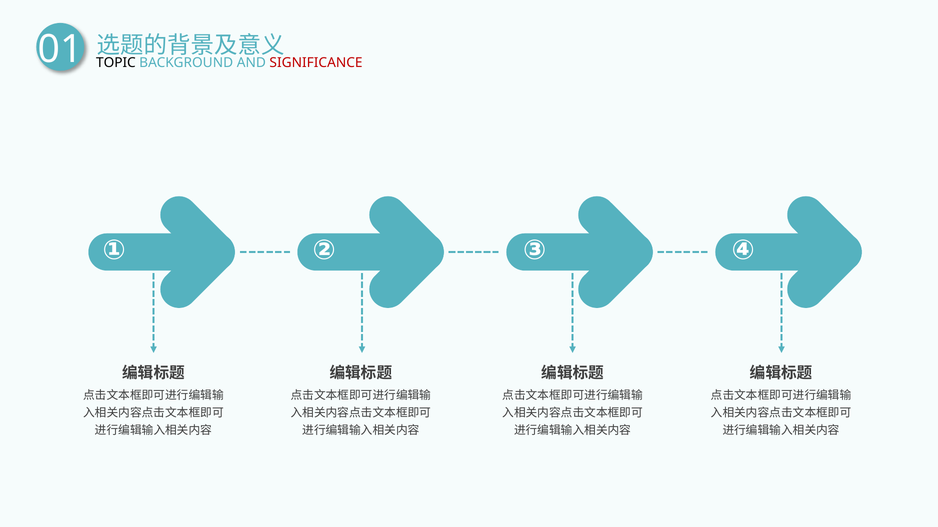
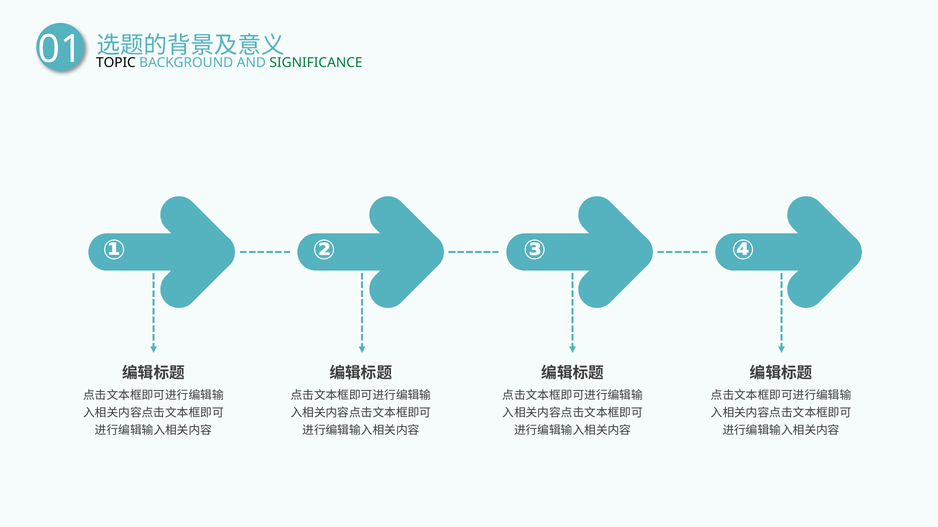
SIGNIFICANCE colour: red -> green (316, 63)
